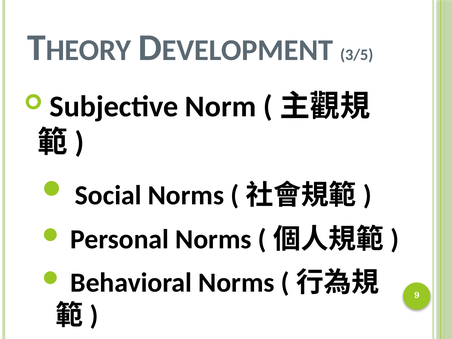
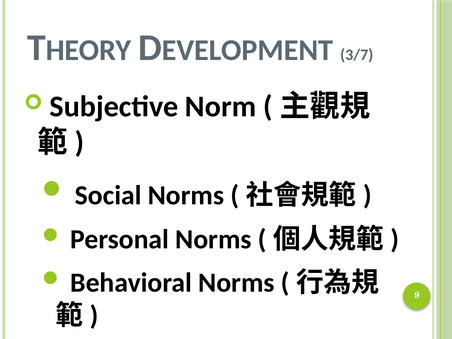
3/5: 3/5 -> 3/7 (357, 55)
